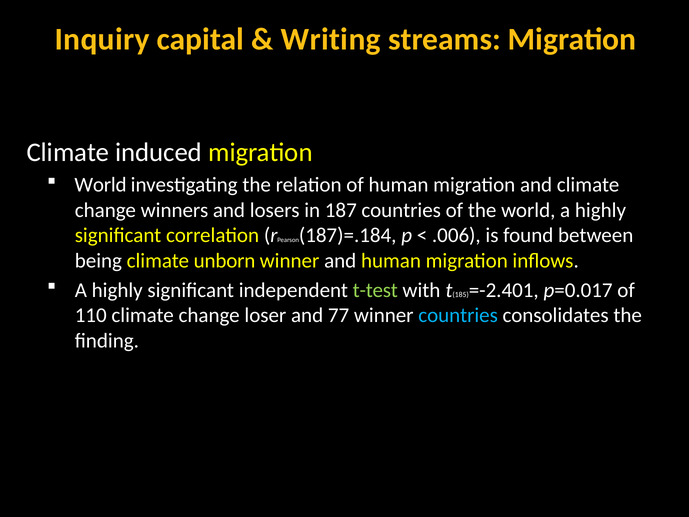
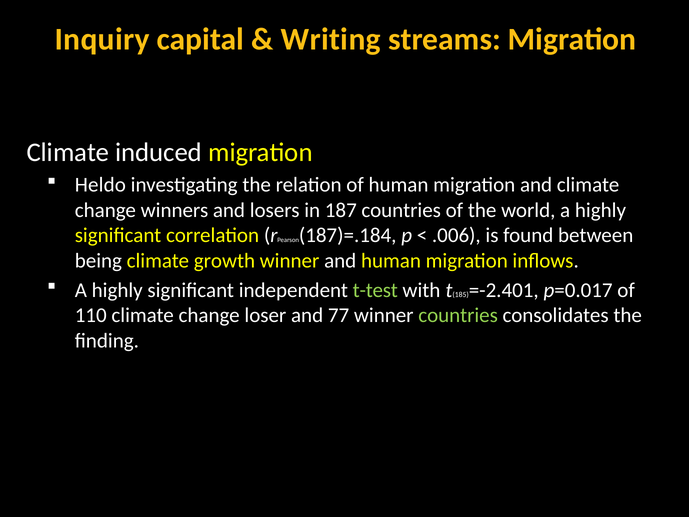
World: World -> Heldo (100, 185)
unborn: unborn -> growth (224, 261)
countries colour: light blue -> light green (458, 315)
